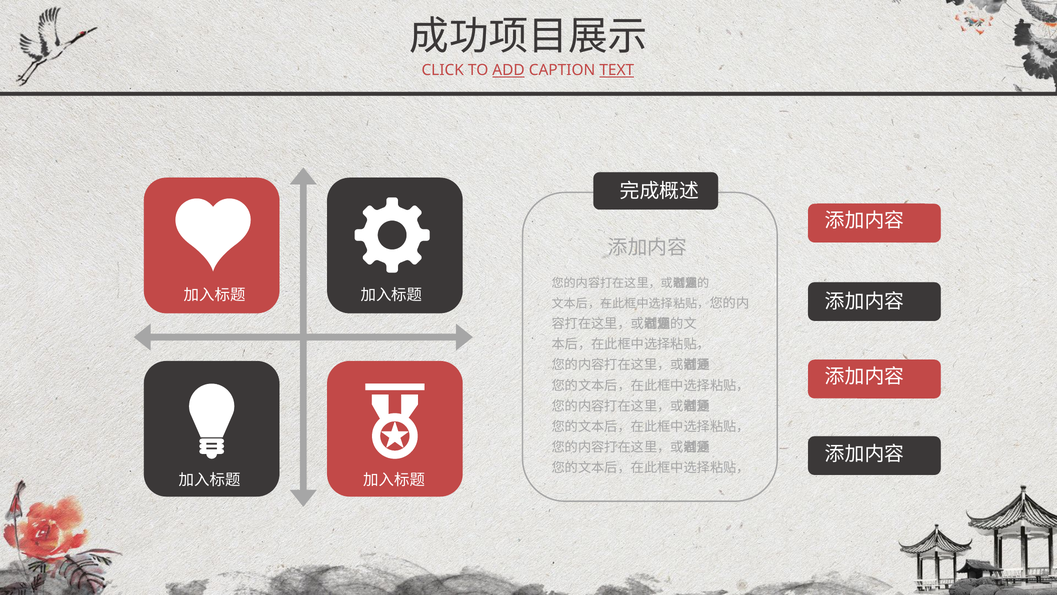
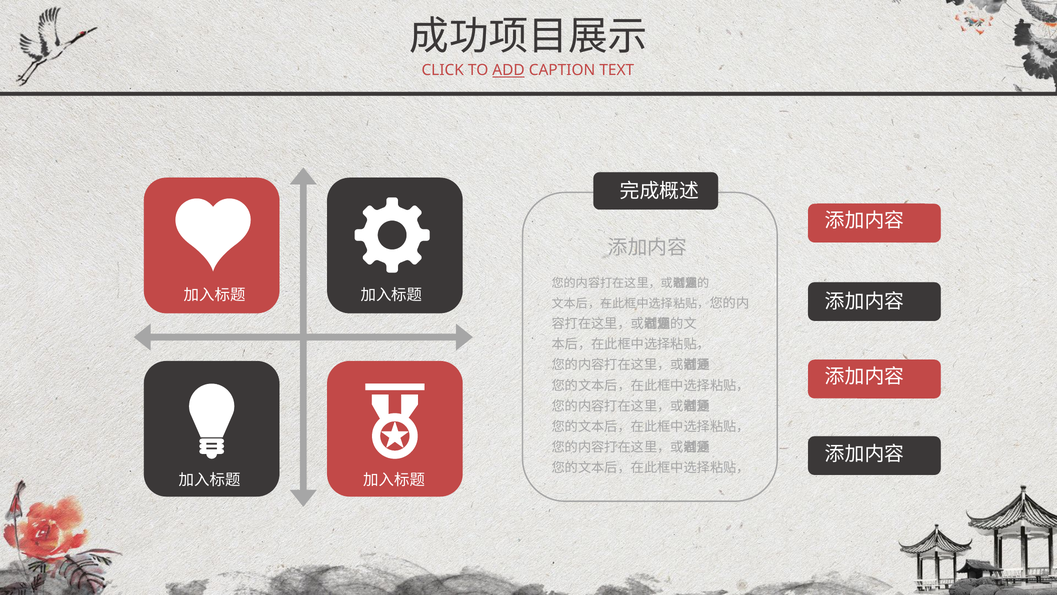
TEXT underline: present -> none (617, 70)
